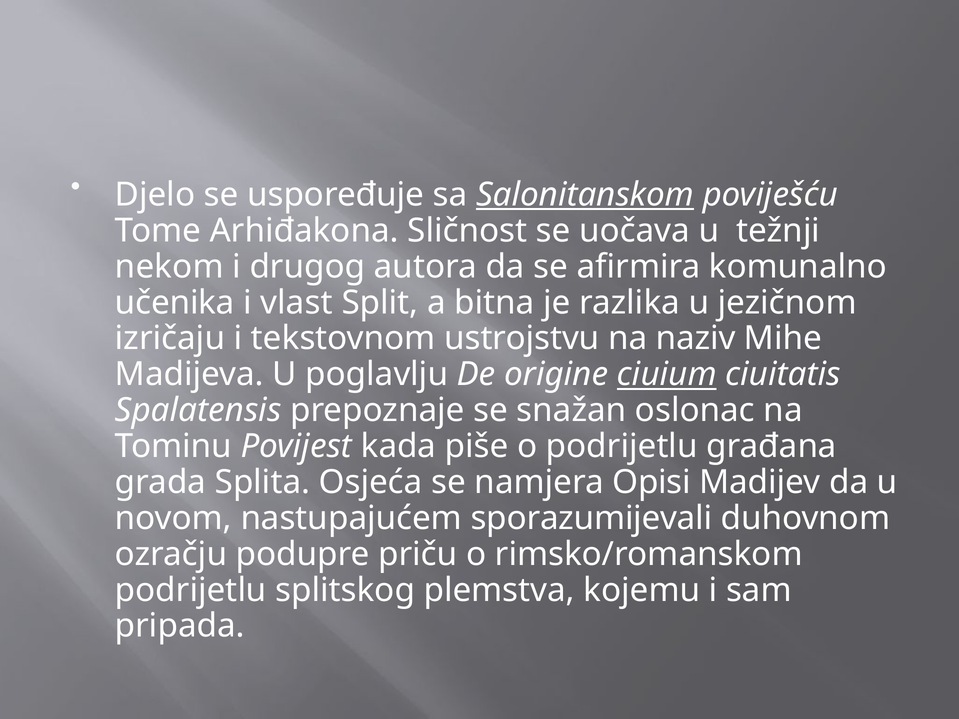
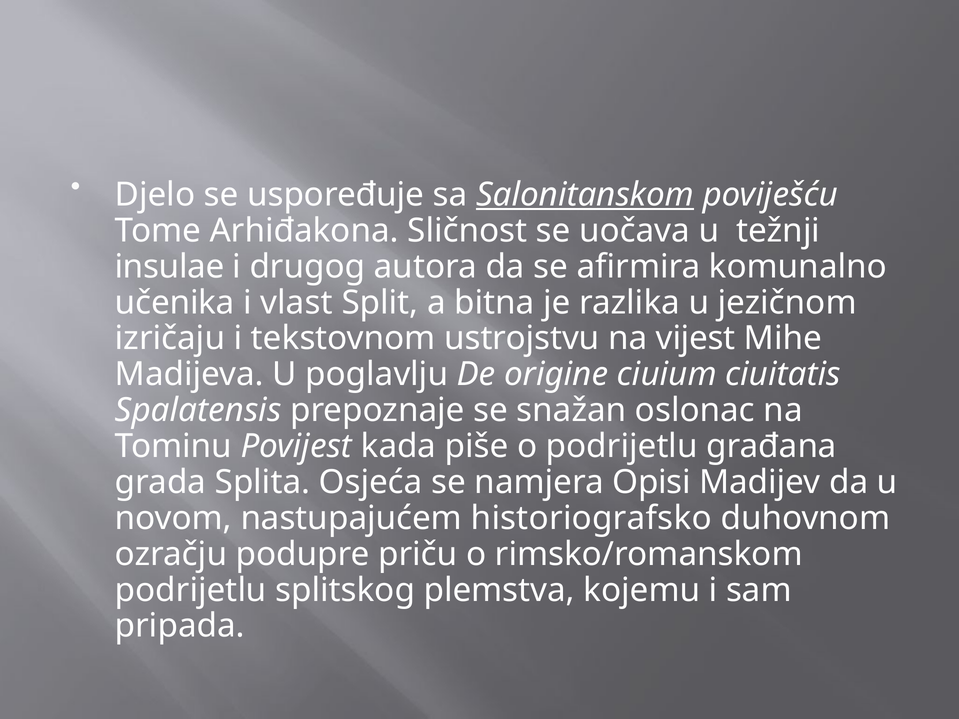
nekom: nekom -> insulae (170, 267)
naziv: naziv -> vijest (696, 339)
ciuium underline: present -> none (667, 375)
sporazumijevali: sporazumijevali -> historiografsko (591, 518)
